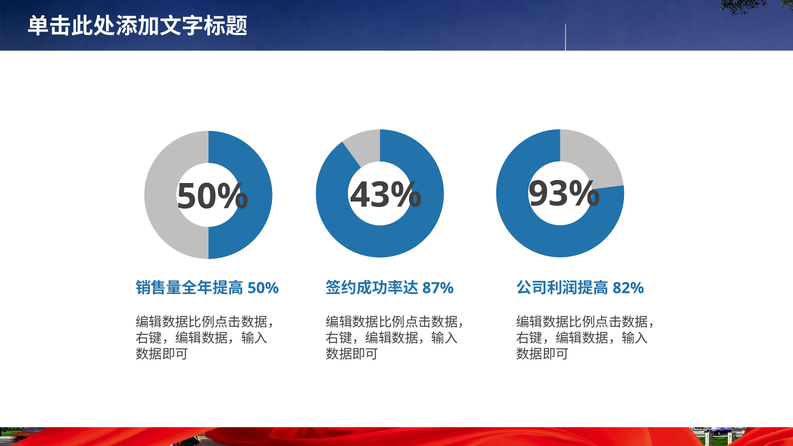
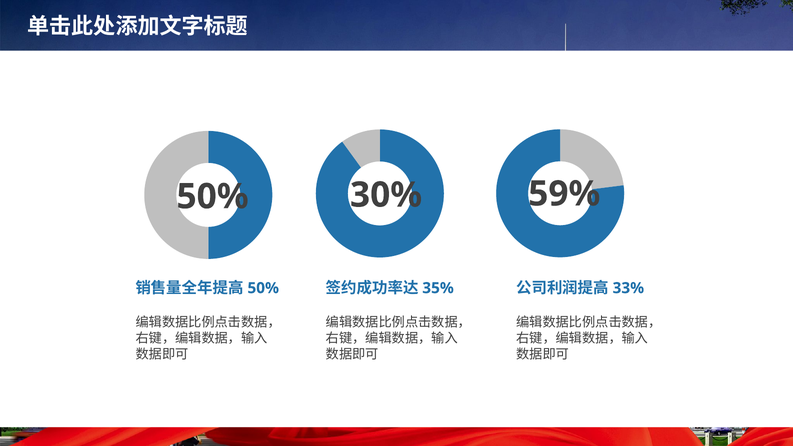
43%: 43% -> 30% (386, 195)
93%: 93% -> 59% (564, 194)
87%: 87% -> 35% (438, 288)
82%: 82% -> 33% (628, 288)
